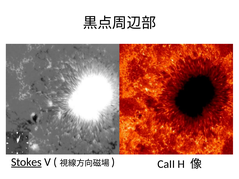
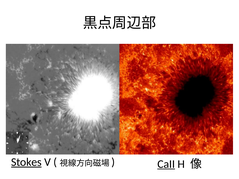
CaII underline: none -> present (166, 164)
